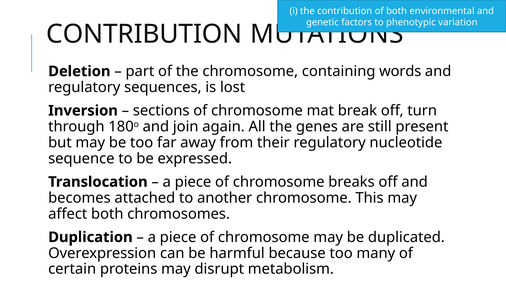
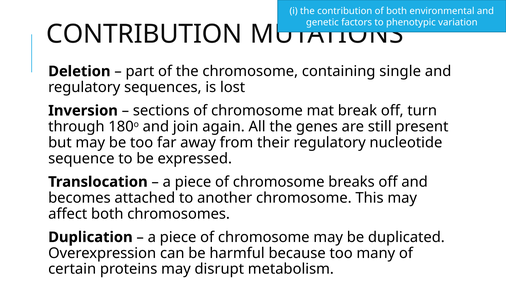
words: words -> single (400, 71)
